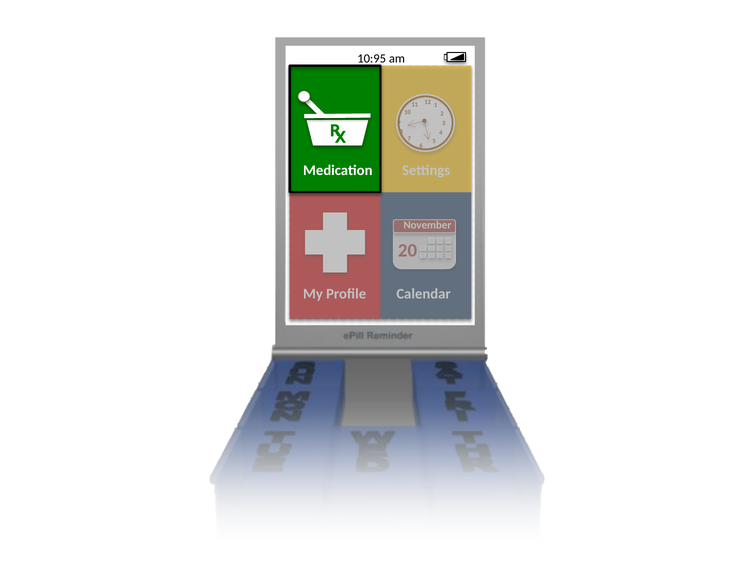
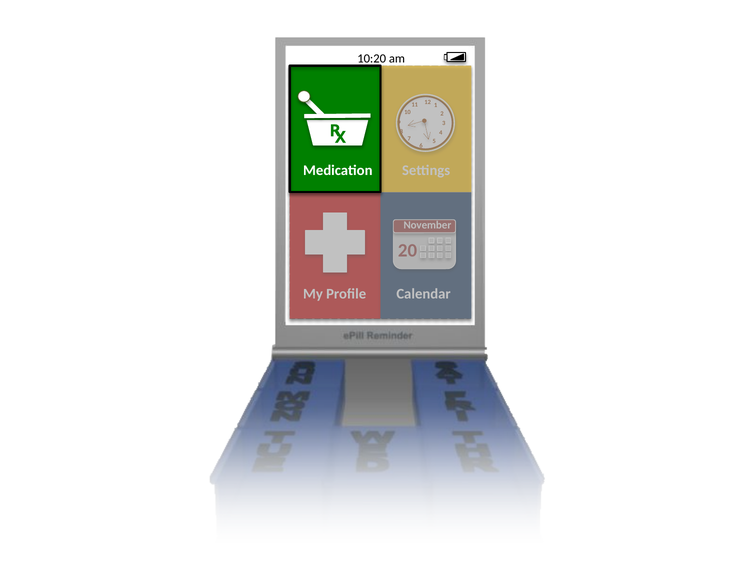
10:95: 10:95 -> 10:20 (372, 59)
